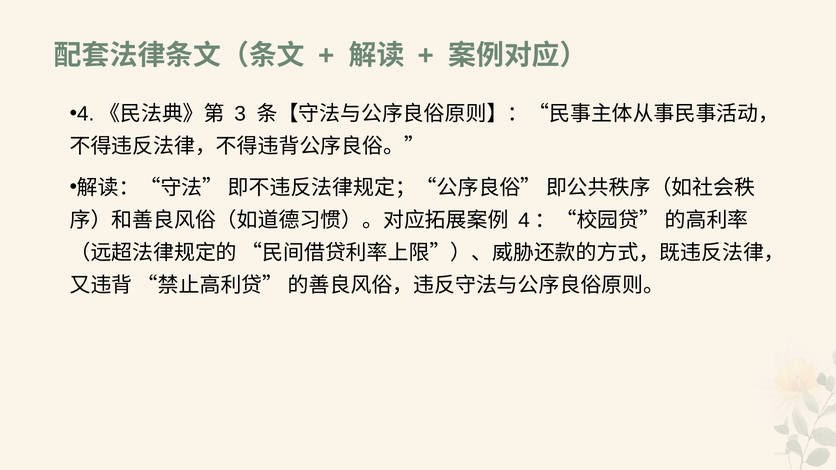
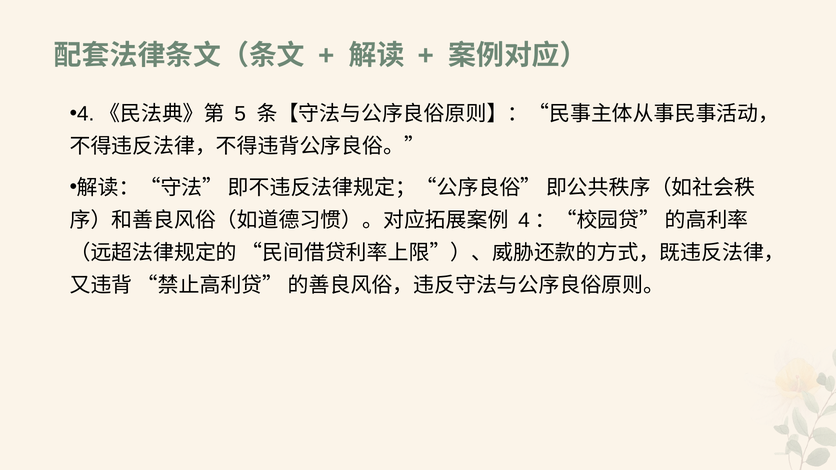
3: 3 -> 5 (240, 114)
